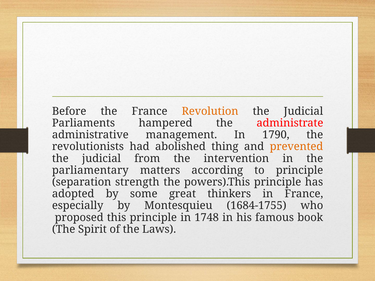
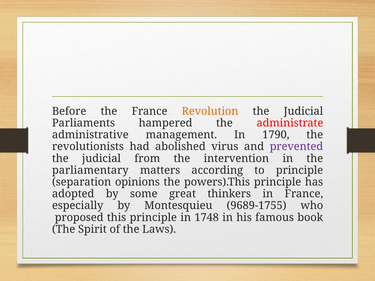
thing: thing -> virus (225, 147)
prevented colour: orange -> purple (296, 147)
strength: strength -> opinions (137, 182)
1684-1755: 1684-1755 -> 9689-1755 (257, 206)
